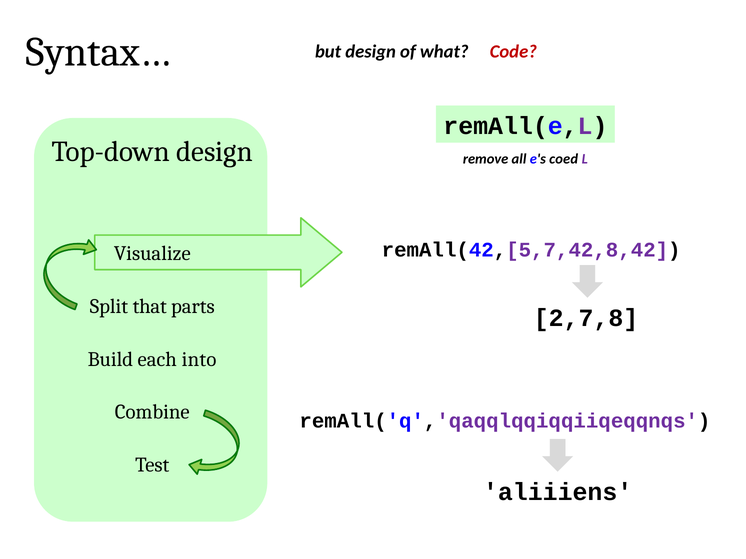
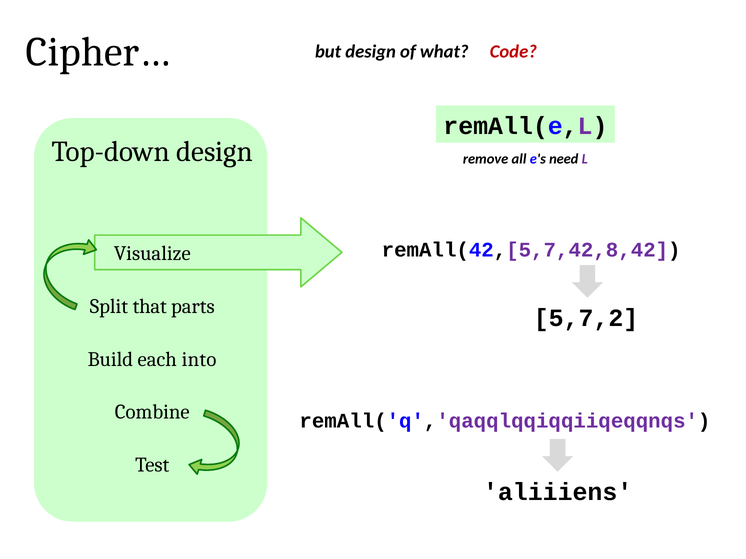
Syntax…: Syntax… -> Cipher… (98, 52)
coed: coed -> need (564, 159)
2,7,8: 2,7,8 -> 5,7,2 (586, 318)
